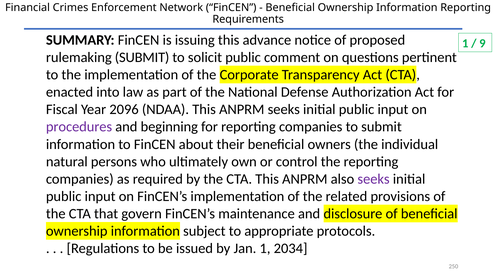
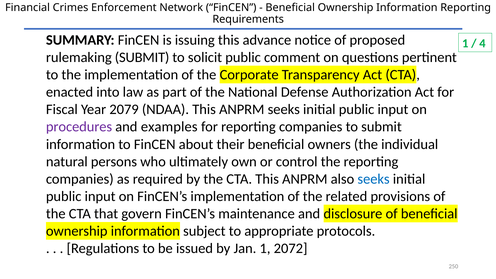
9: 9 -> 4 (482, 43)
2096: 2096 -> 2079 (124, 110)
beginning: beginning -> examples (169, 127)
seeks colour: purple -> blue (374, 179)
2034: 2034 -> 2072 (291, 248)
